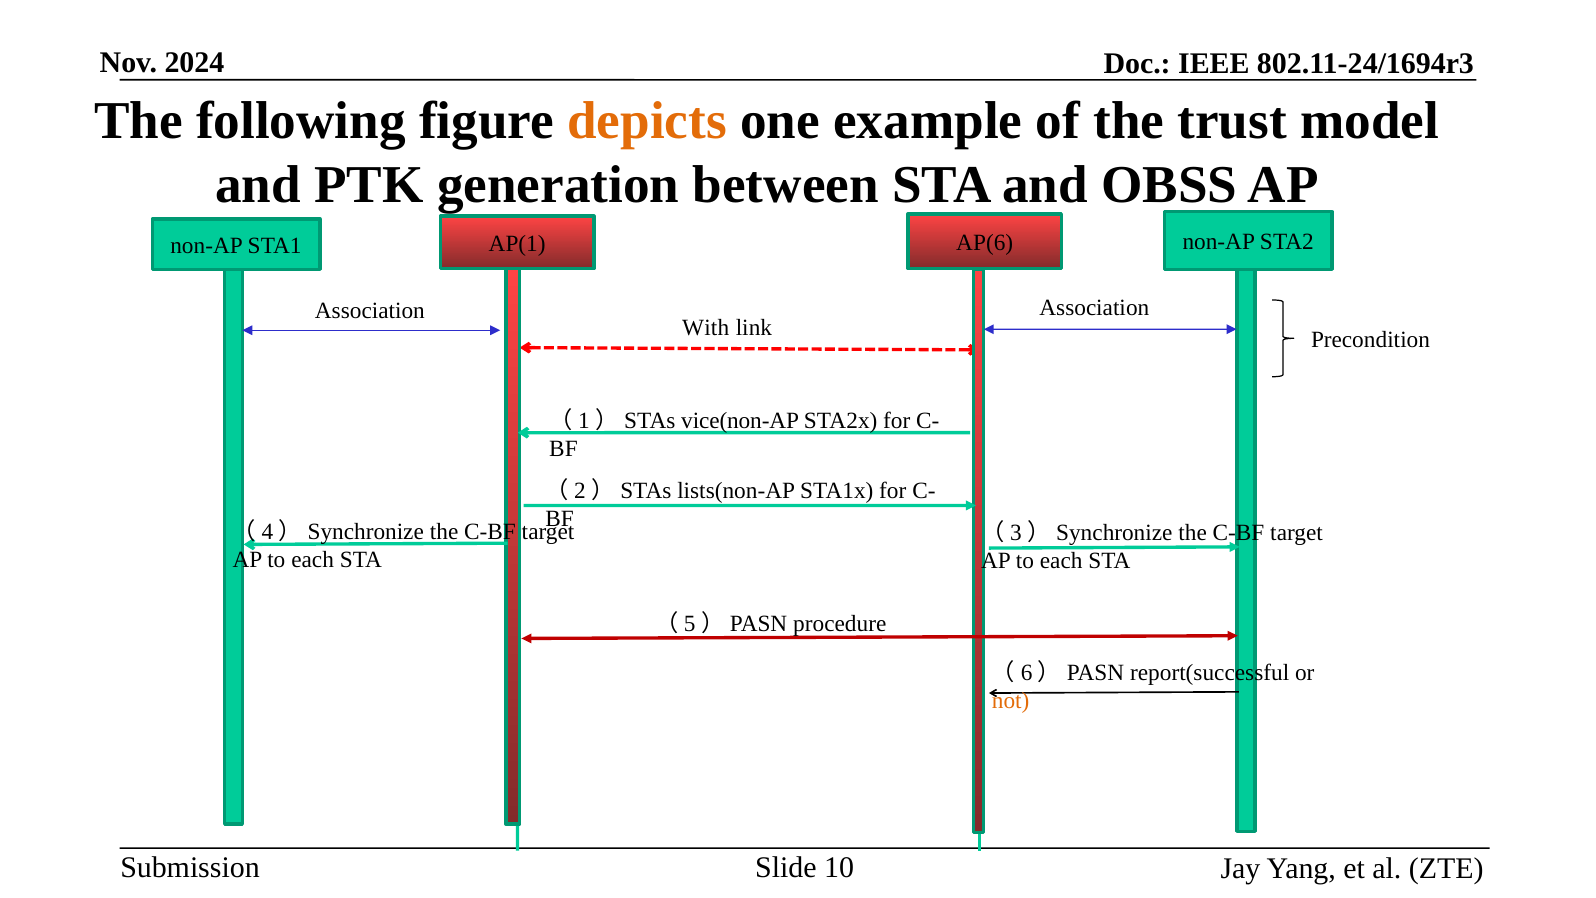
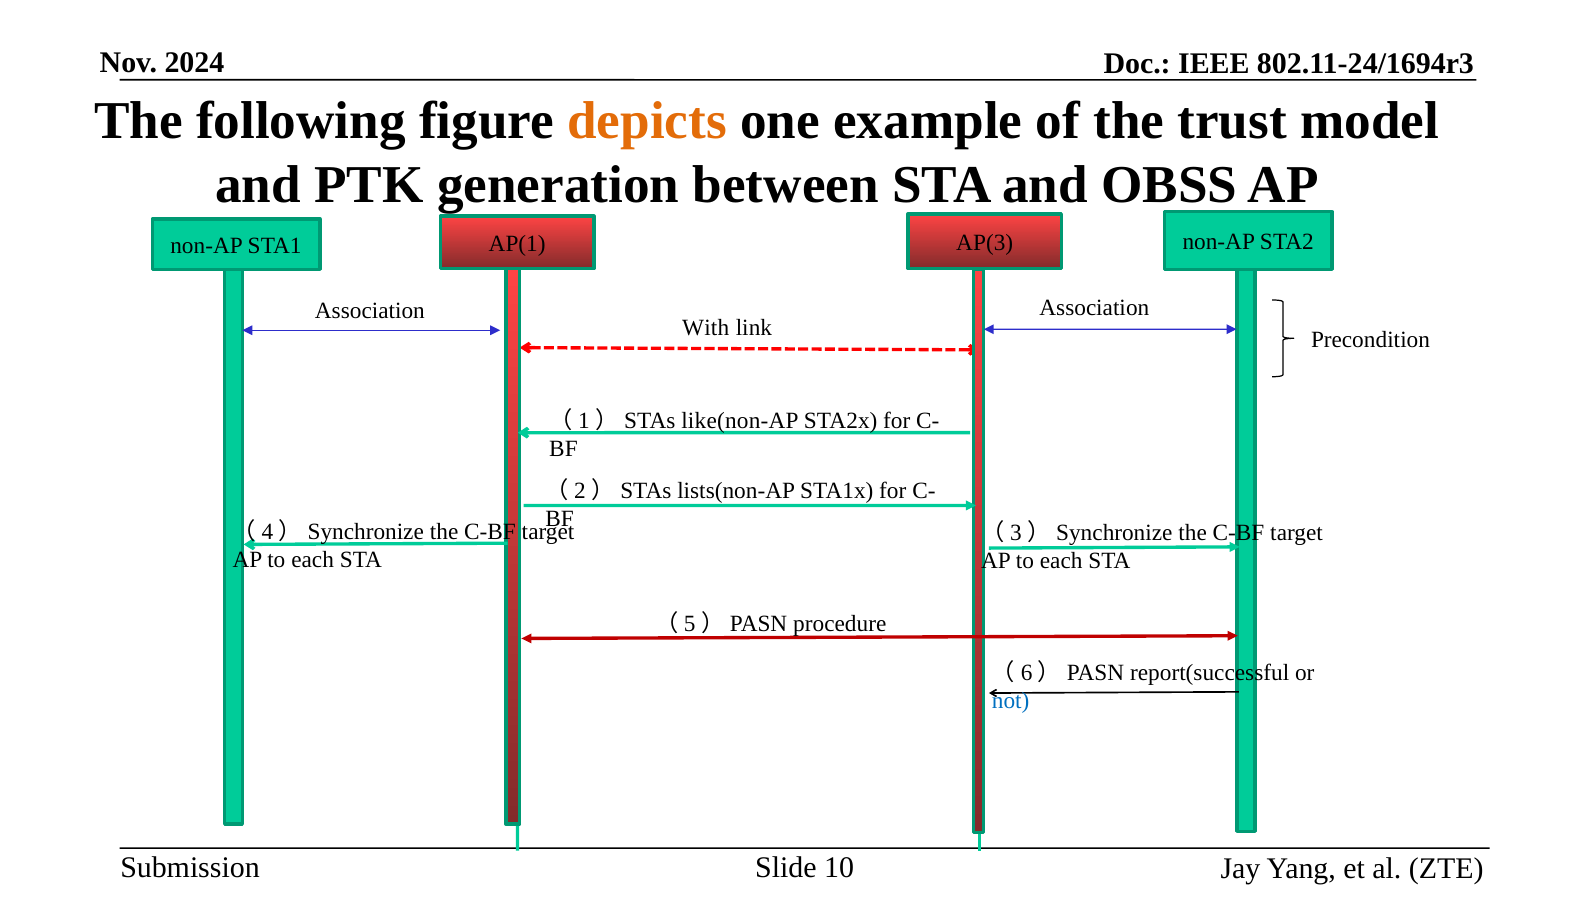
AP(6: AP(6 -> AP(3 (985, 243)
vice(non-AP: vice(non-AP -> like(non-AP (740, 420)
not colour: orange -> blue (1011, 701)
